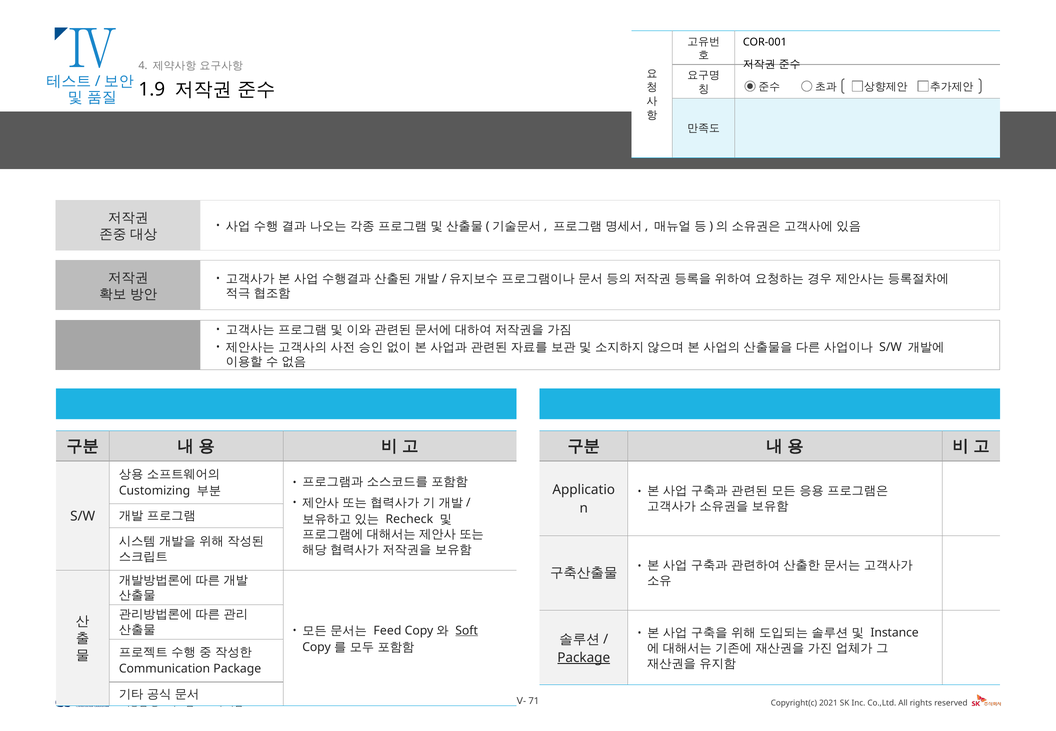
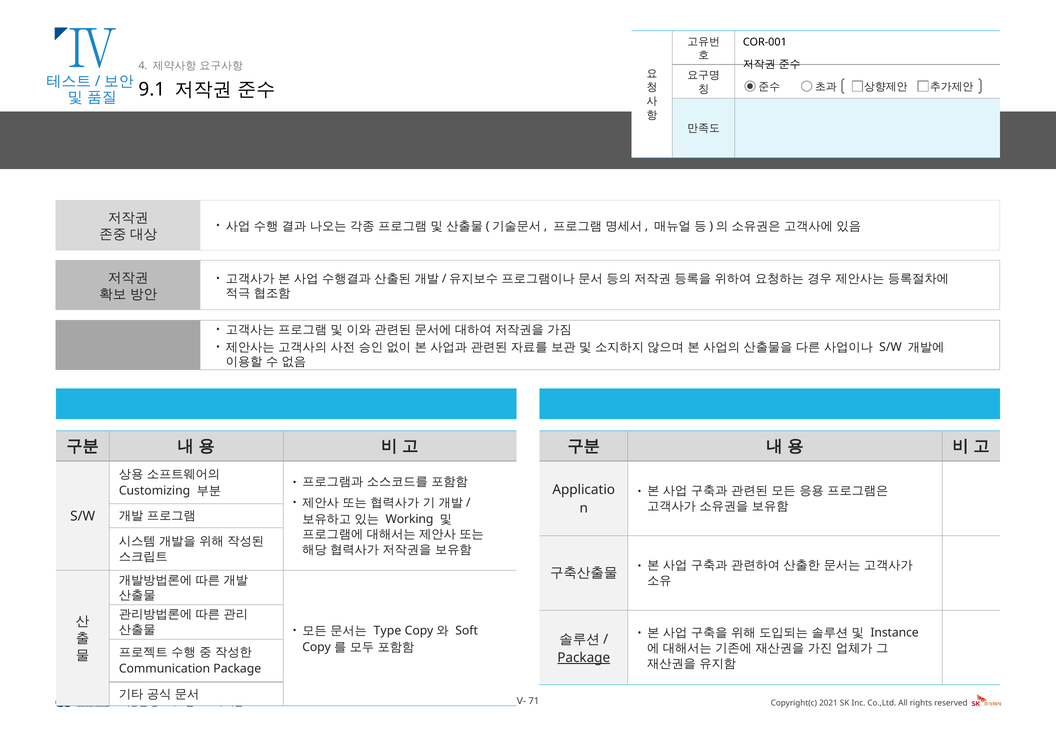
1.9: 1.9 -> 9.1 (152, 89)
Recheck: Recheck -> Working (409, 519)
Feed: Feed -> Type (387, 631)
Soft underline: present -> none (467, 631)
